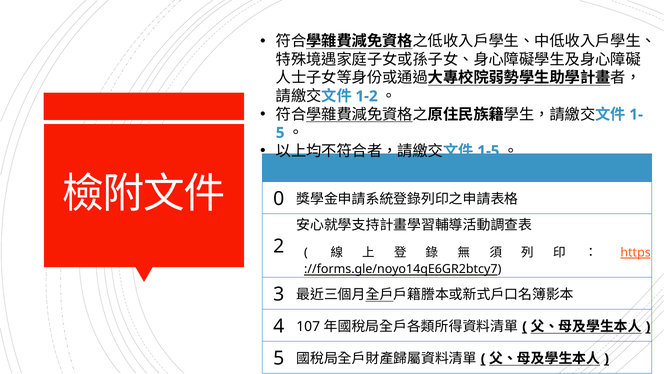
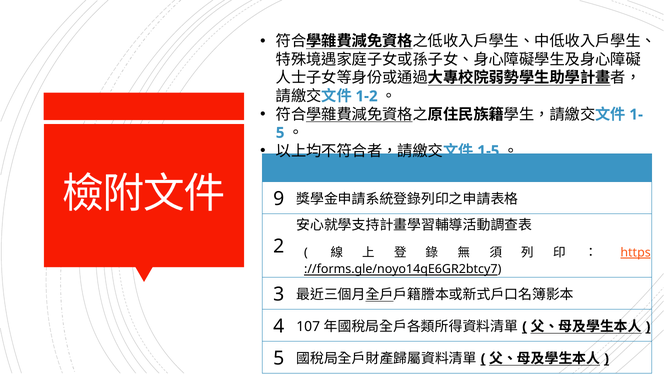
0: 0 -> 9 (279, 199)
